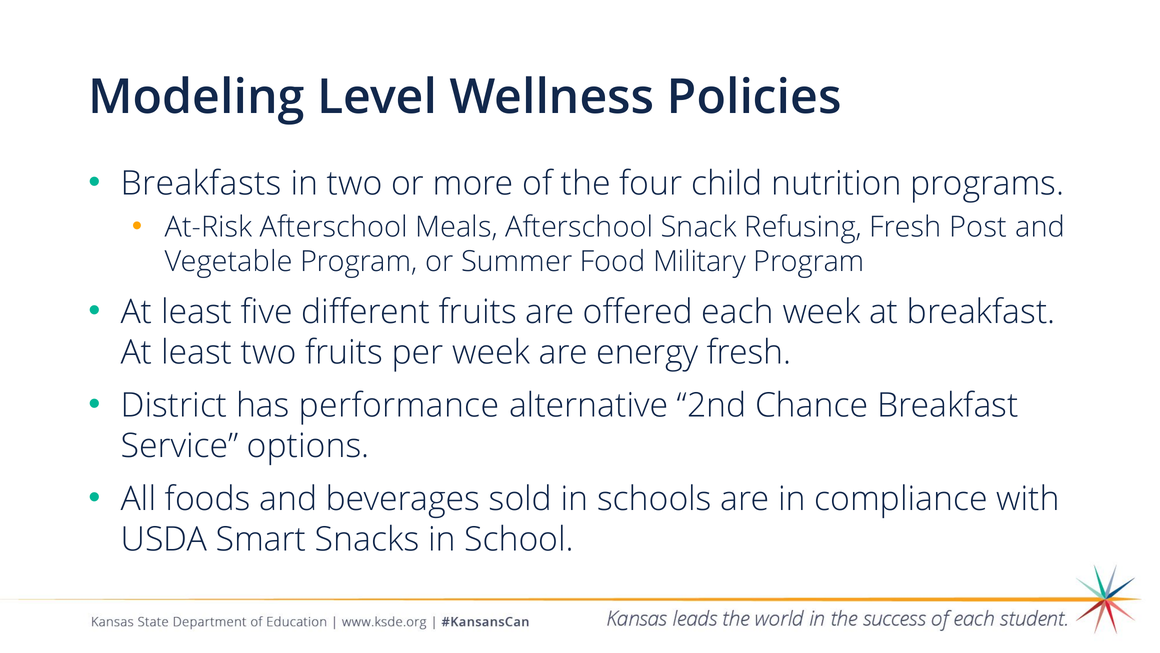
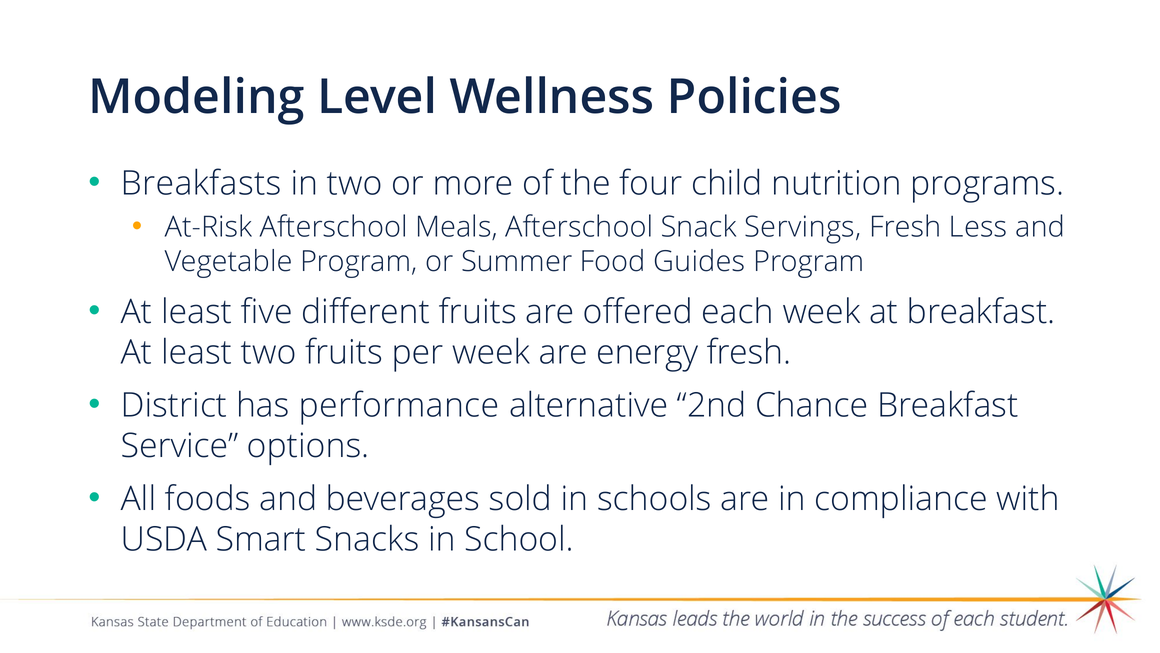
Refusing: Refusing -> Servings (803, 227)
Post: Post -> Less (978, 227)
Military: Military -> Guides (699, 262)
